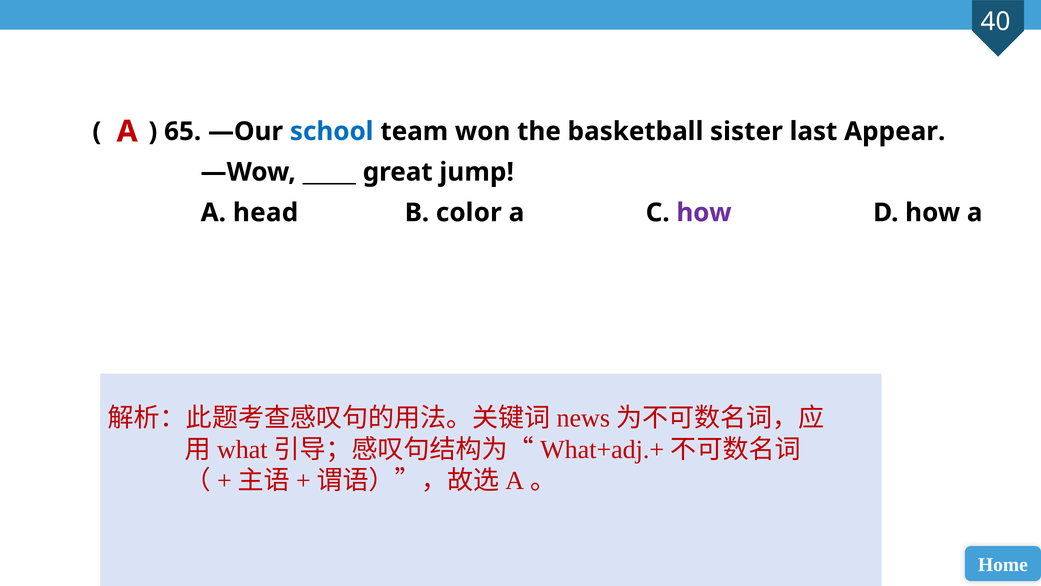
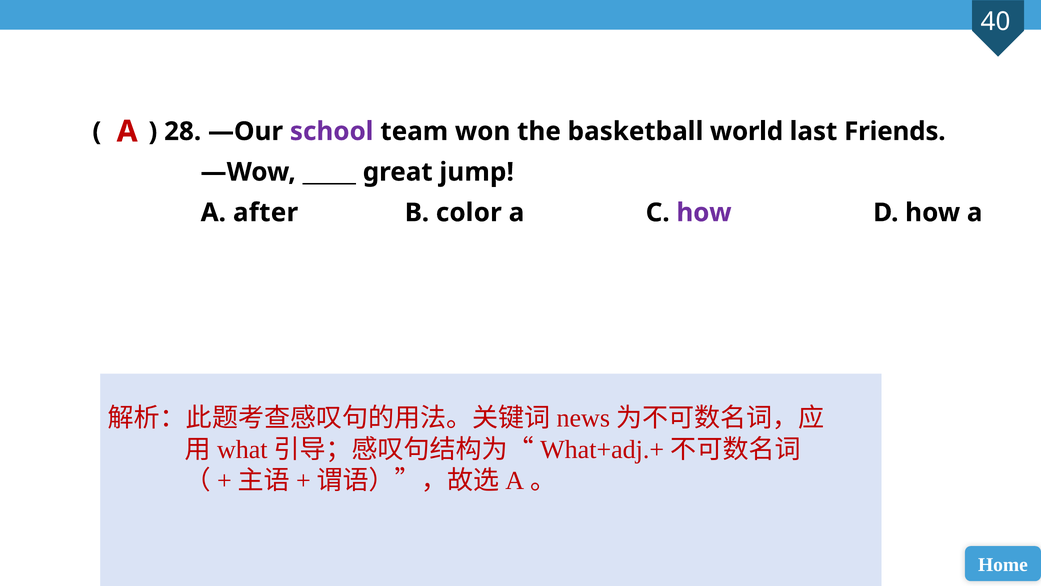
65: 65 -> 28 (183, 131)
school colour: blue -> purple (332, 131)
sister: sister -> world (747, 131)
Appear: Appear -> Friends (895, 131)
head: head -> after (266, 212)
